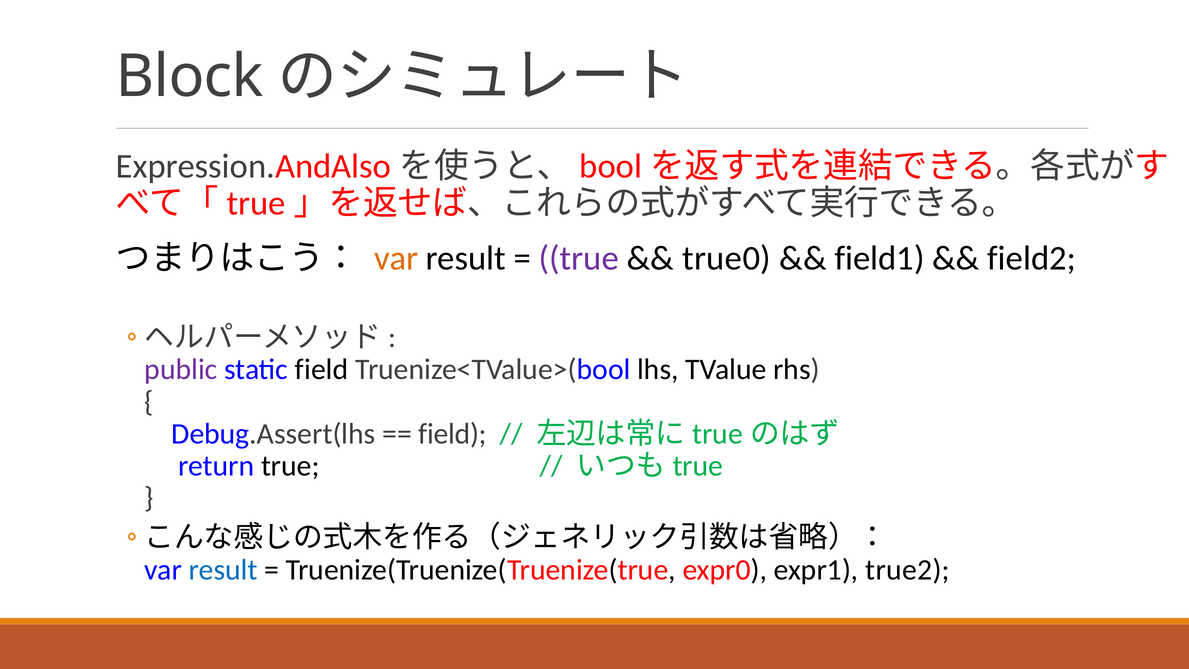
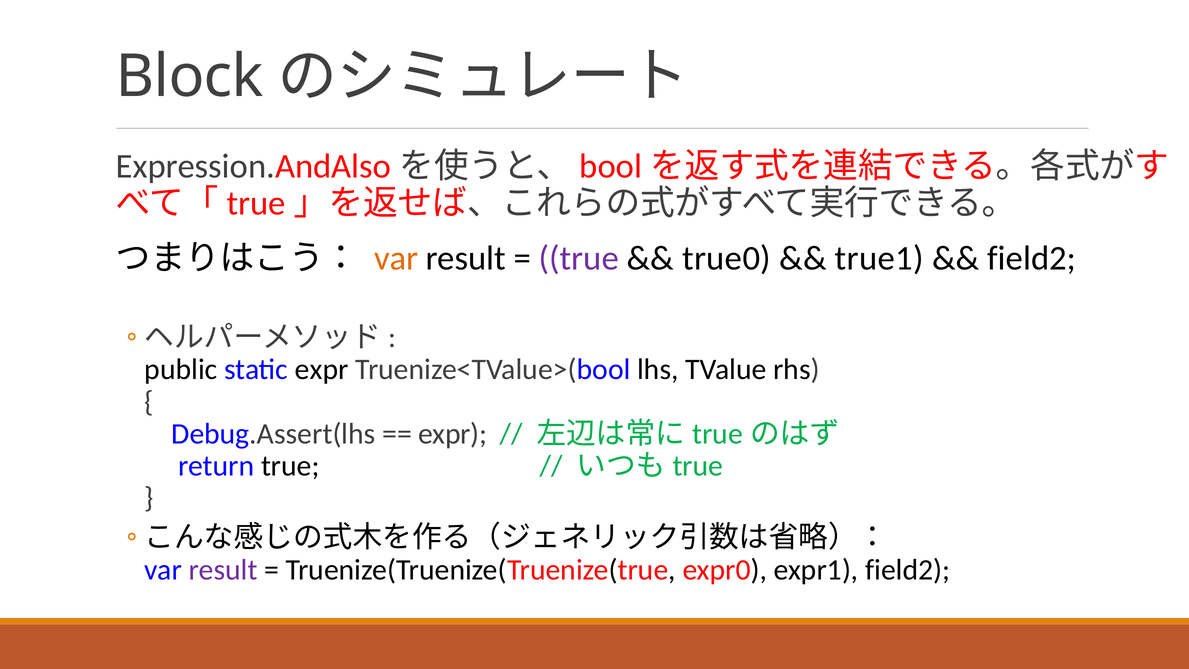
field1: field1 -> true1 (879, 258)
public colour: purple -> black (181, 370)
static field: field -> expr (322, 370)
field: field -> expr (453, 434)
result colour: blue -> purple (223, 570)
expr1 true2: true2 -> field2 (908, 570)
